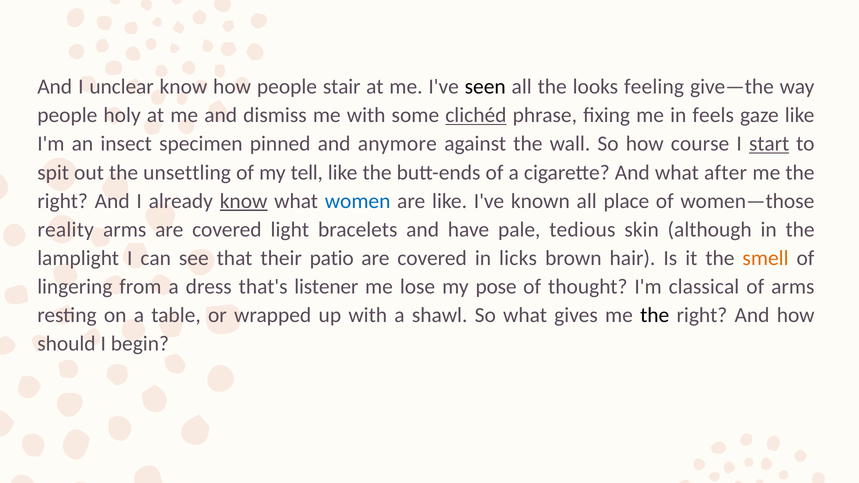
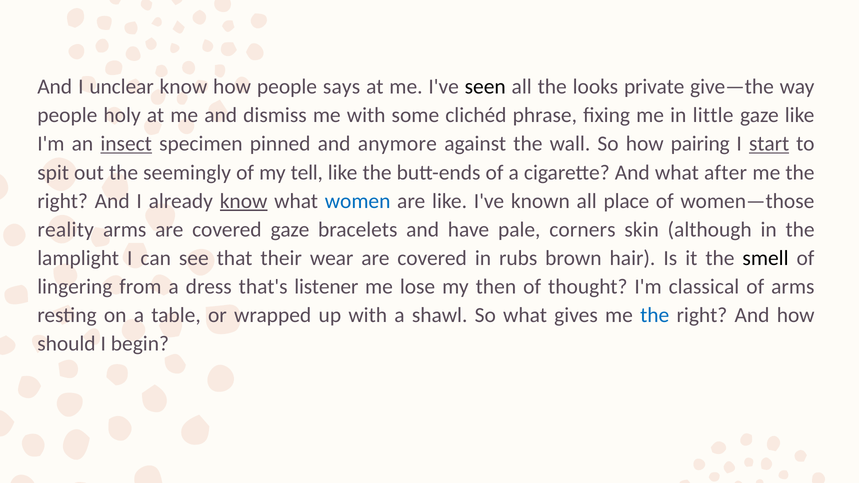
stair: stair -> says (342, 87)
feeling: feeling -> private (654, 87)
clichéd underline: present -> none (476, 115)
feels: feels -> little (713, 115)
insect underline: none -> present (126, 144)
course: course -> pairing (700, 144)
unsettling: unsettling -> seemingly (187, 172)
covered light: light -> gaze (290, 230)
tedious: tedious -> corners (582, 230)
patio: patio -> wear (332, 258)
licks: licks -> rubs (518, 258)
smell colour: orange -> black (766, 258)
pose: pose -> then (496, 287)
the colour: black -> blue (655, 315)
